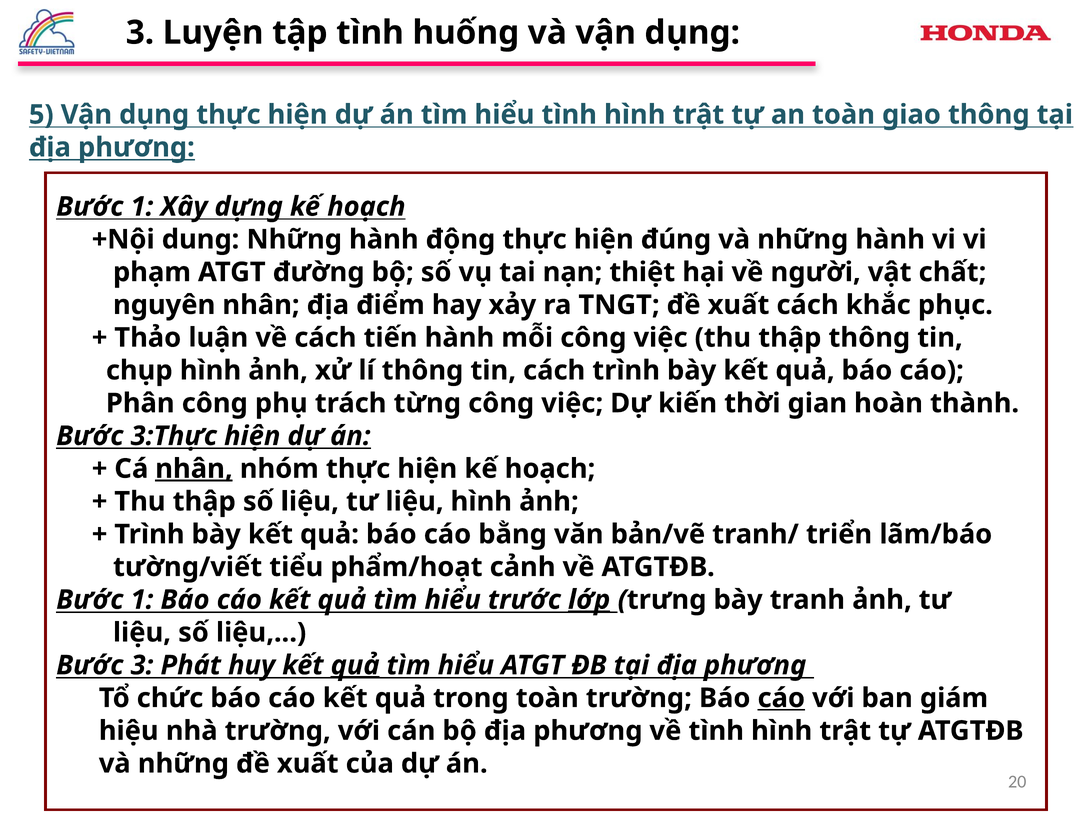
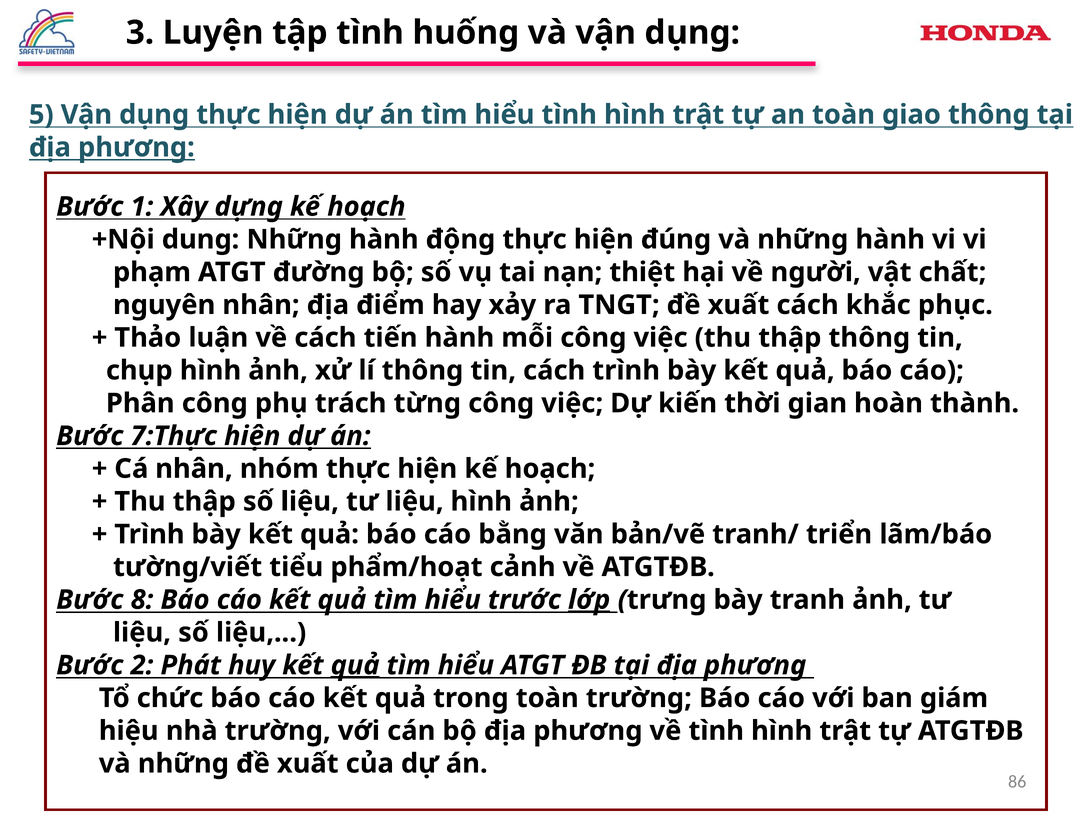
3:Thực: 3:Thực -> 7:Thực (174, 436)
nhân underline: present -> none (194, 469)
1: 1 -> 8 (142, 600)
Bước 3: 3 -> 2 (142, 665)
cáo underline: present -> none (781, 698)
20: 20 -> 86 (1017, 782)
